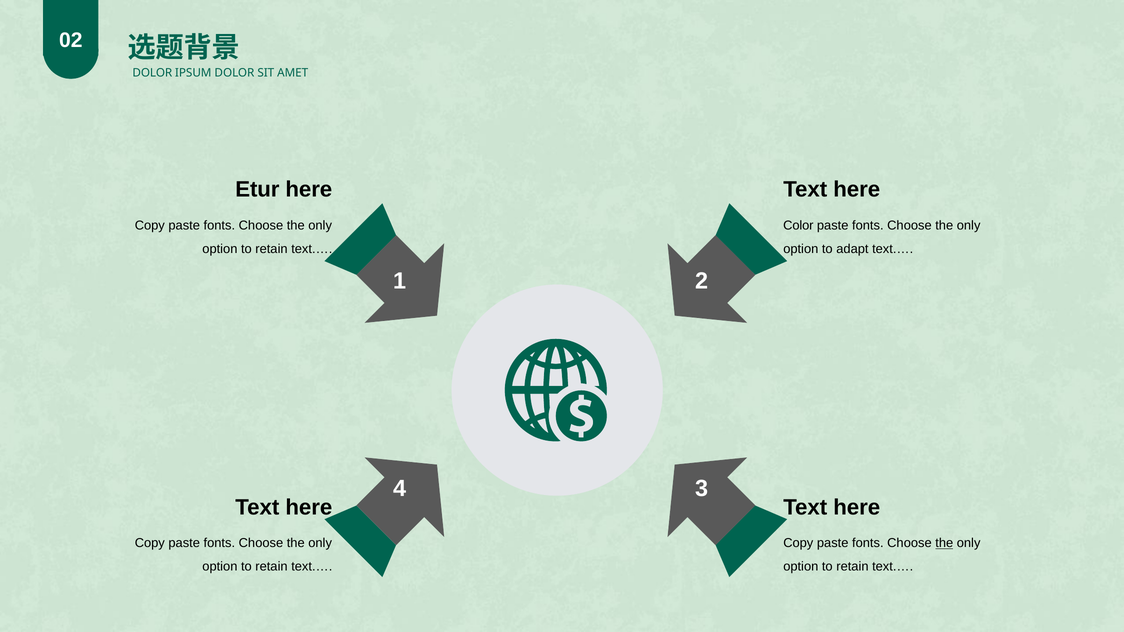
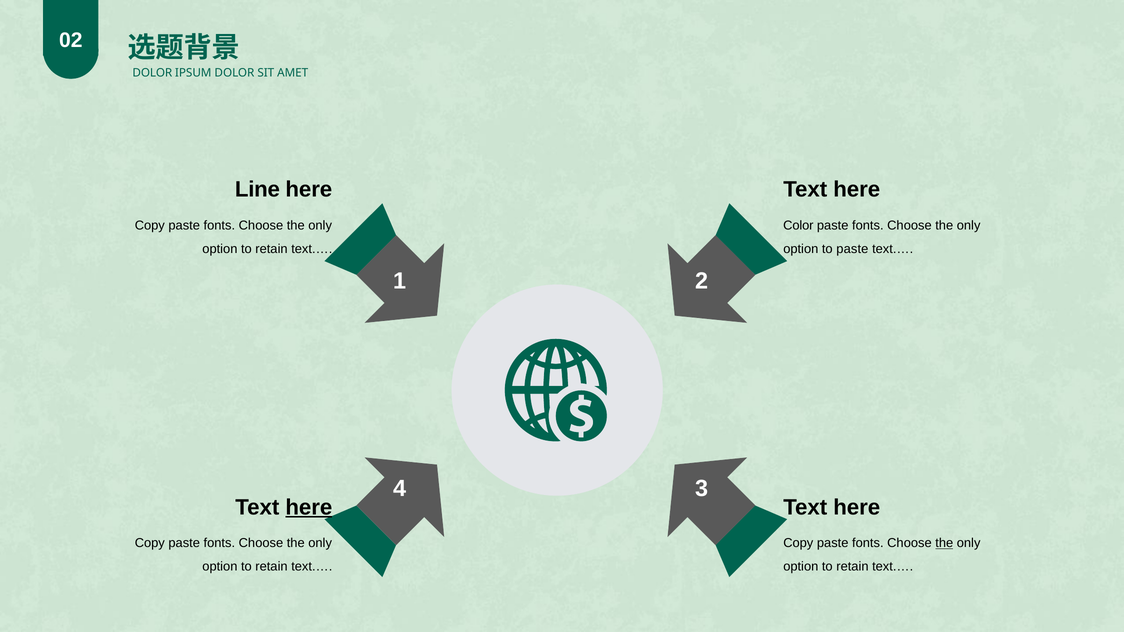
Etur: Etur -> Line (257, 190)
to adapt: adapt -> paste (852, 249)
here underline: none -> present (309, 507)
